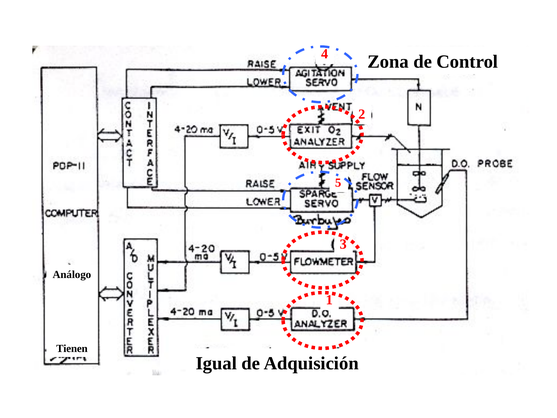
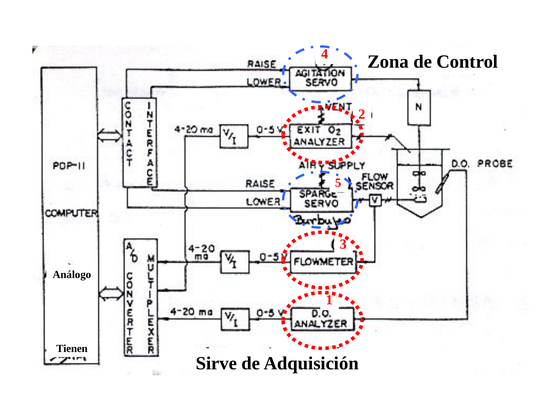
Igual: Igual -> Sirve (216, 363)
